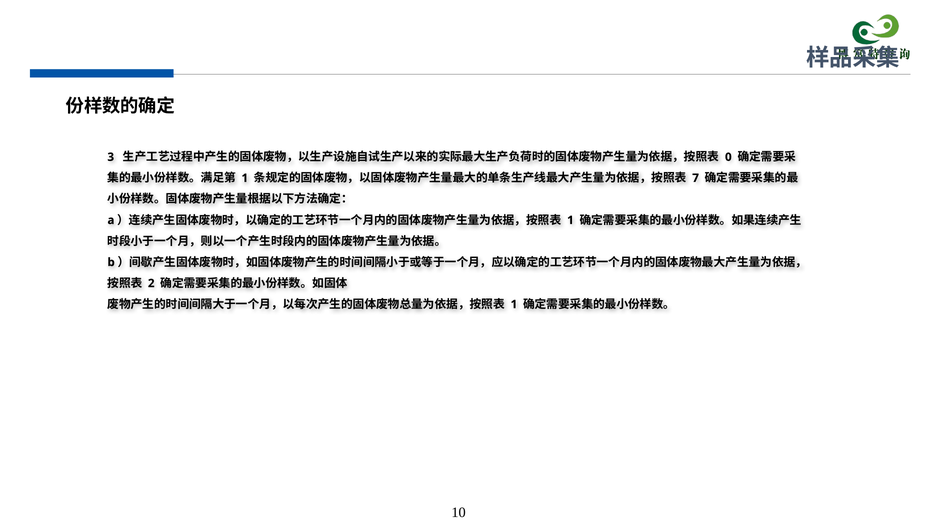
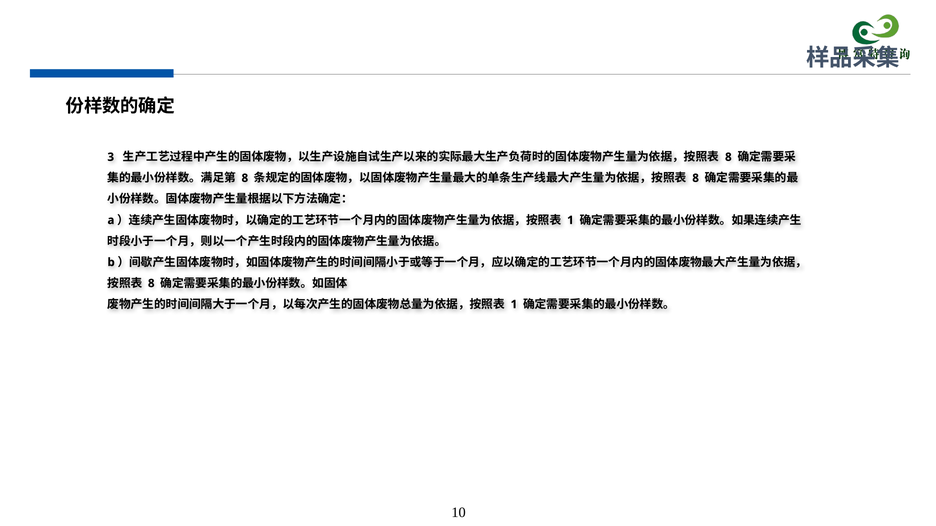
0: 0 -> 8 (728, 157)
1: 1 -> 8 (245, 178)
7: 7 -> 8 (696, 178)
2: 2 -> 8 (151, 284)
